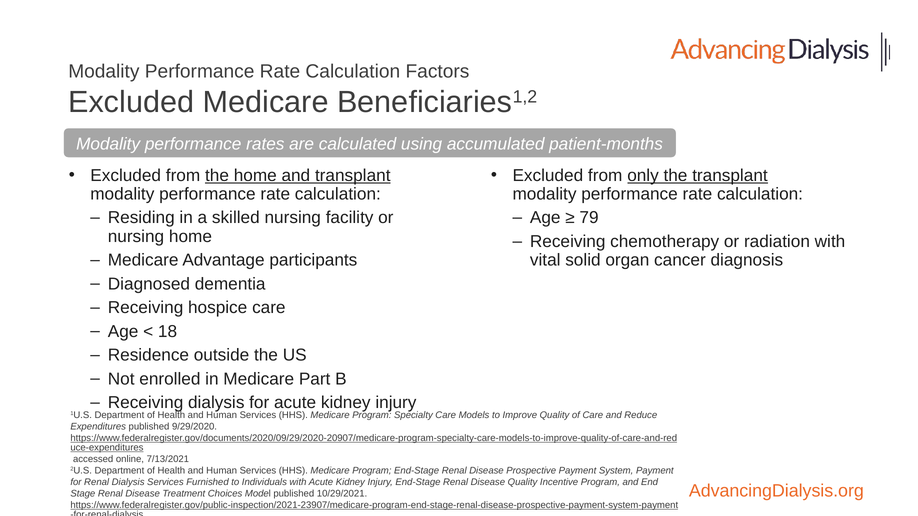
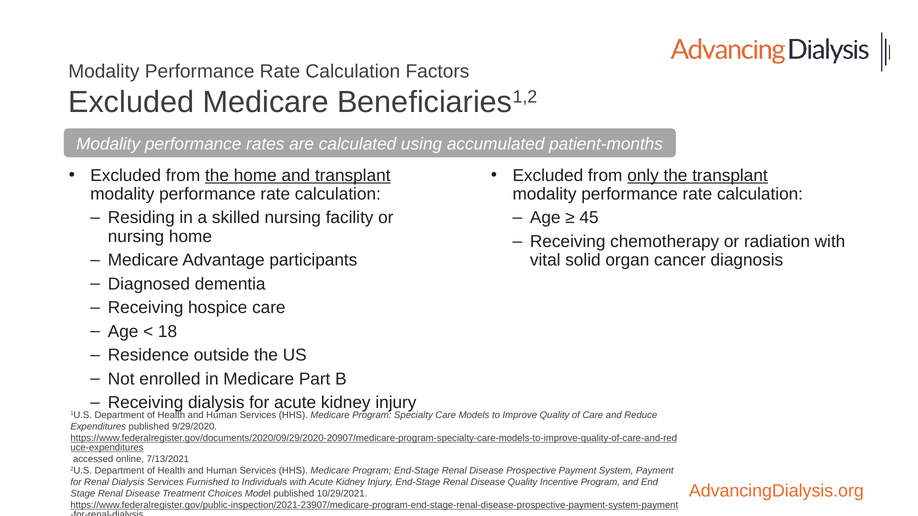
79: 79 -> 45 (589, 218)
